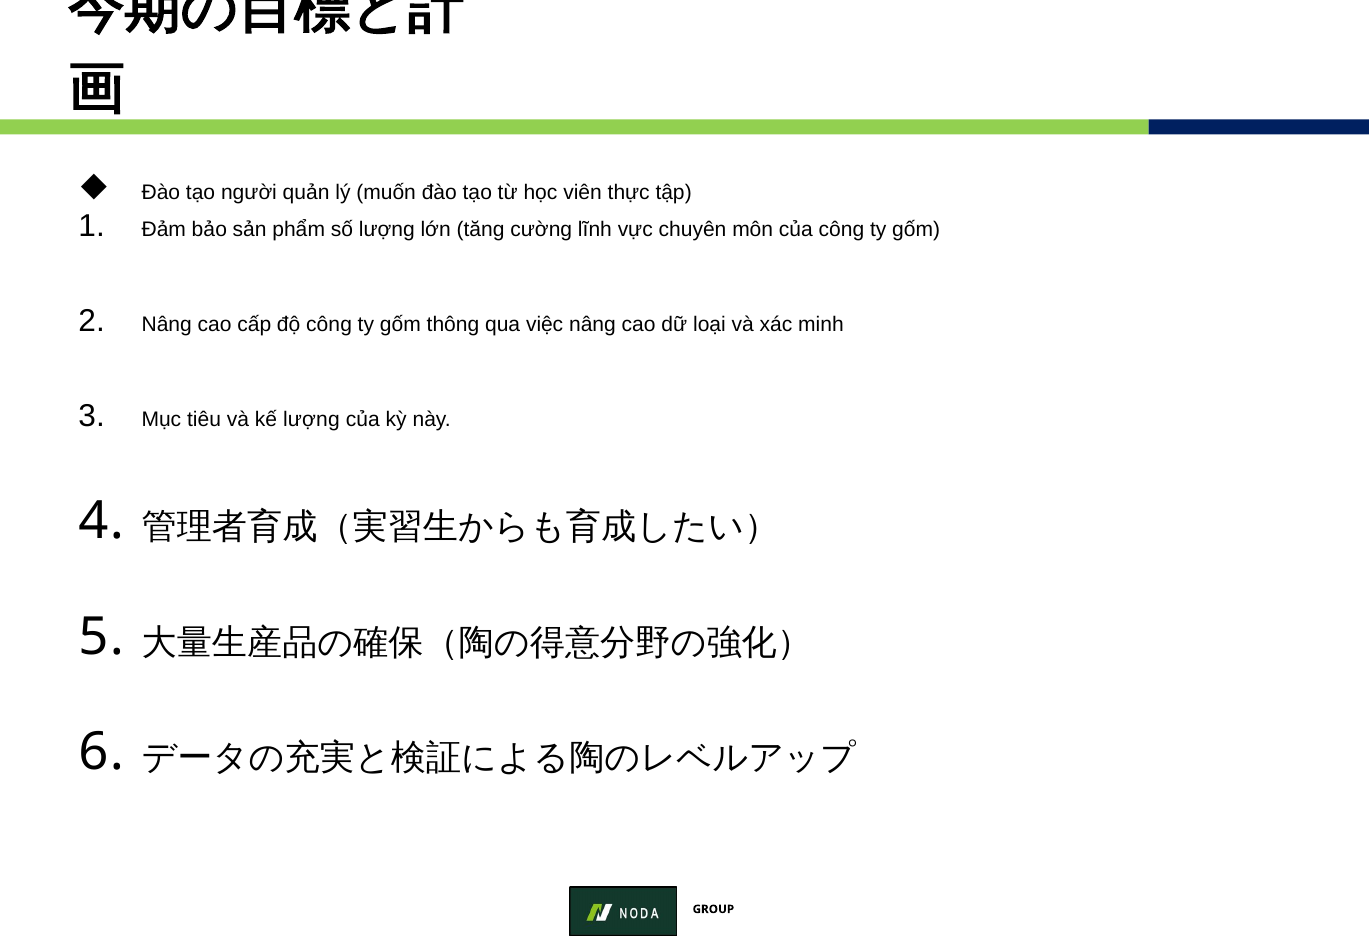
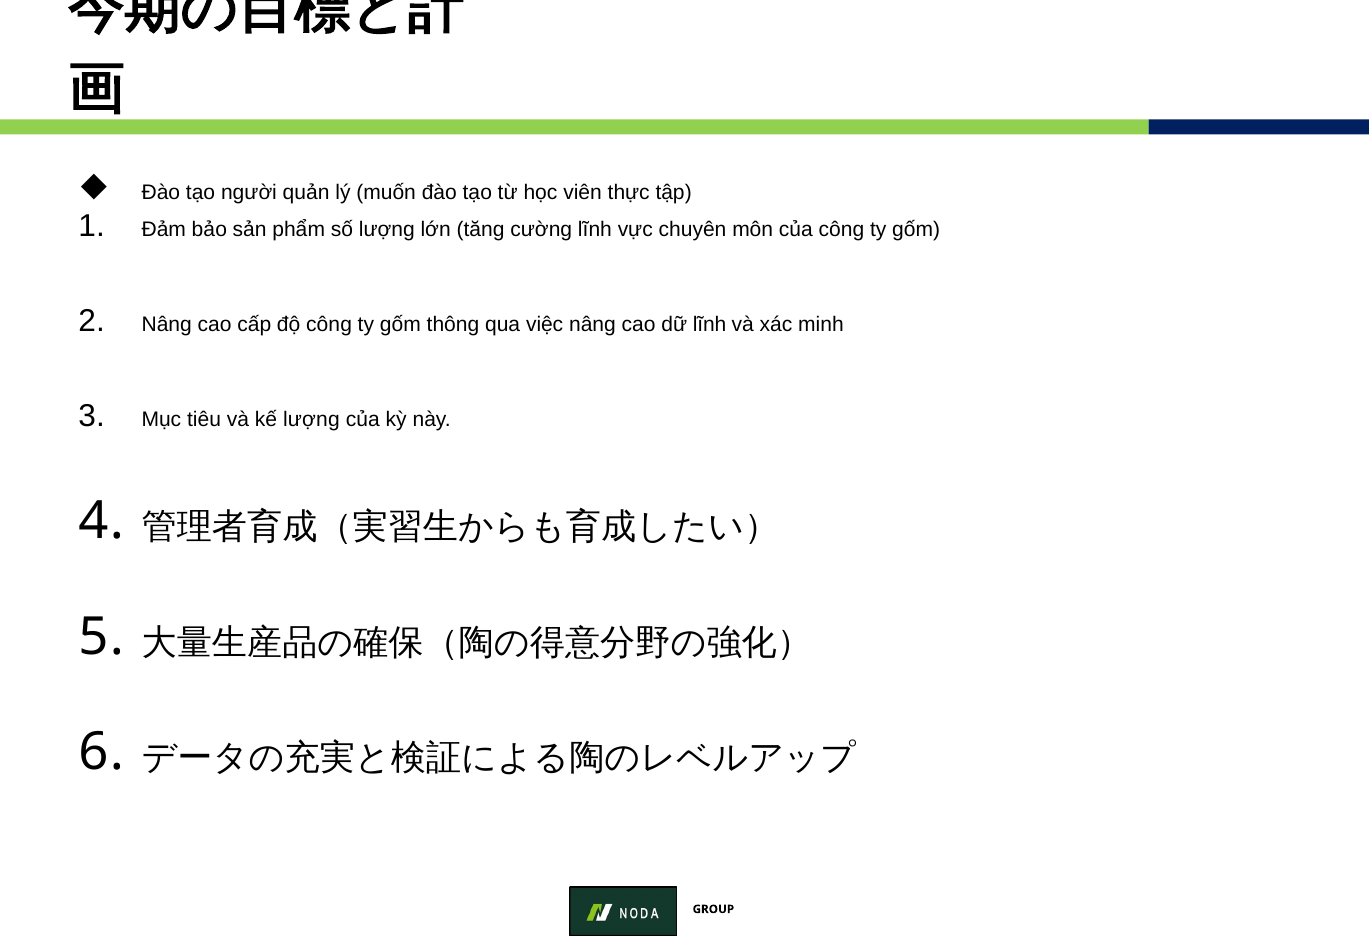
dữ loại: loại -> lĩnh (710, 324)
